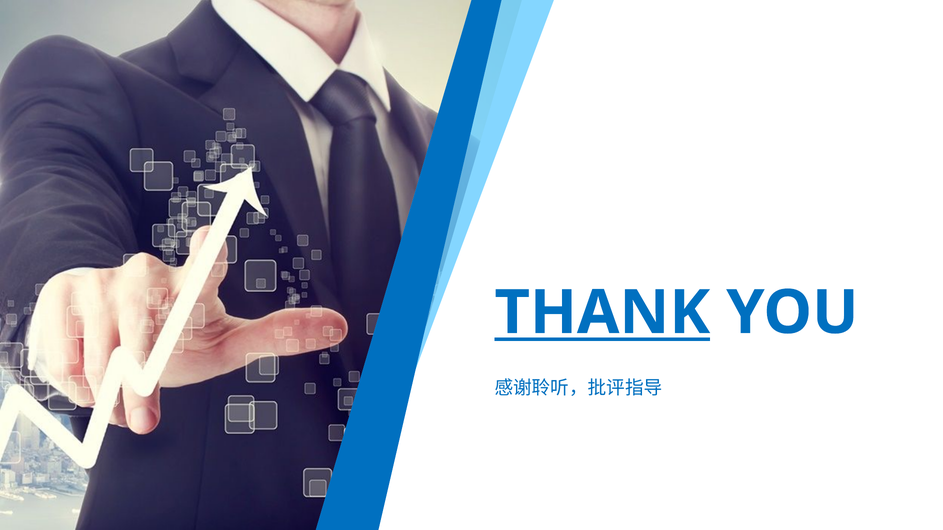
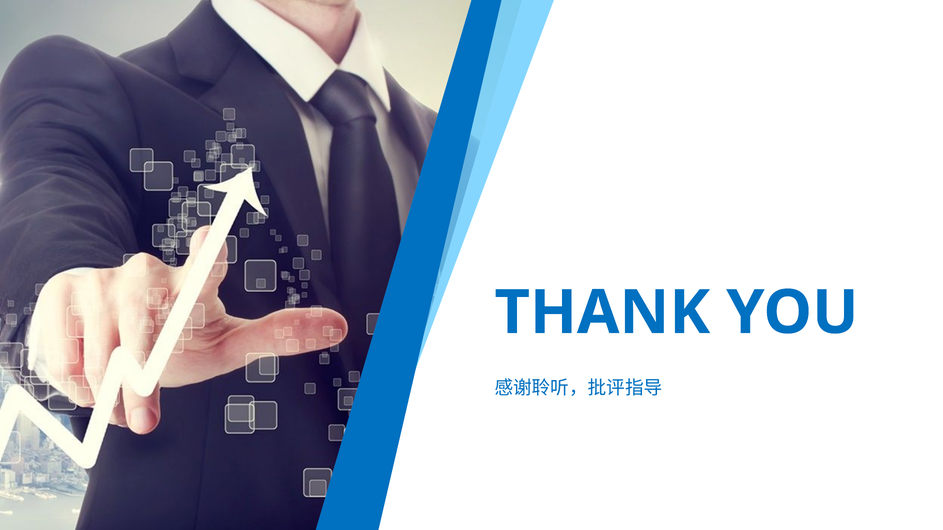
THANK underline: present -> none (602, 313)
